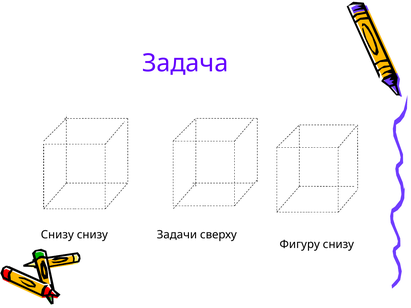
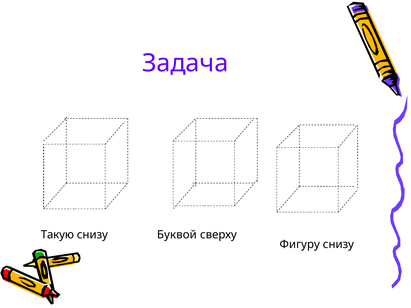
Снизу: Снизу -> Такую (57, 235)
Задачи: Задачи -> Буквой (177, 235)
